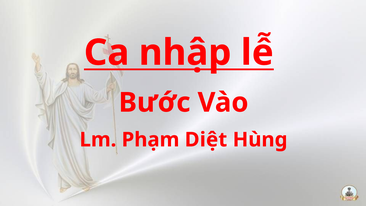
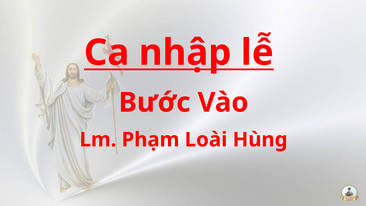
Diệt: Diệt -> Loài (206, 140)
